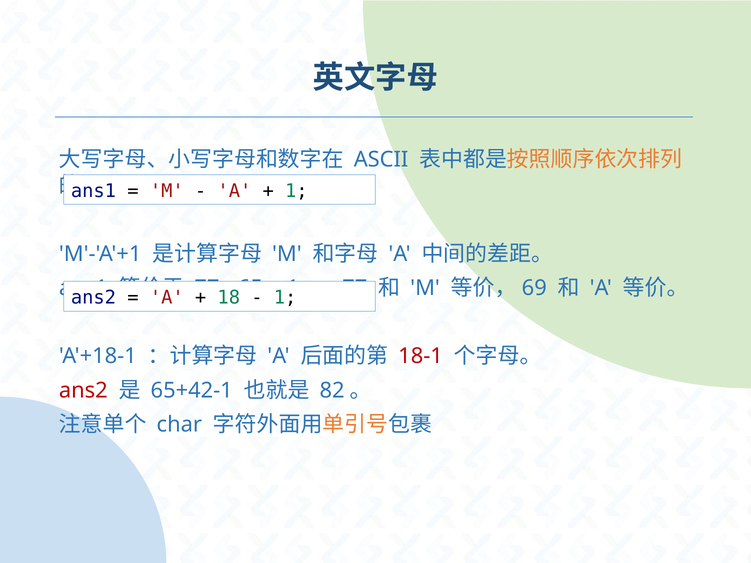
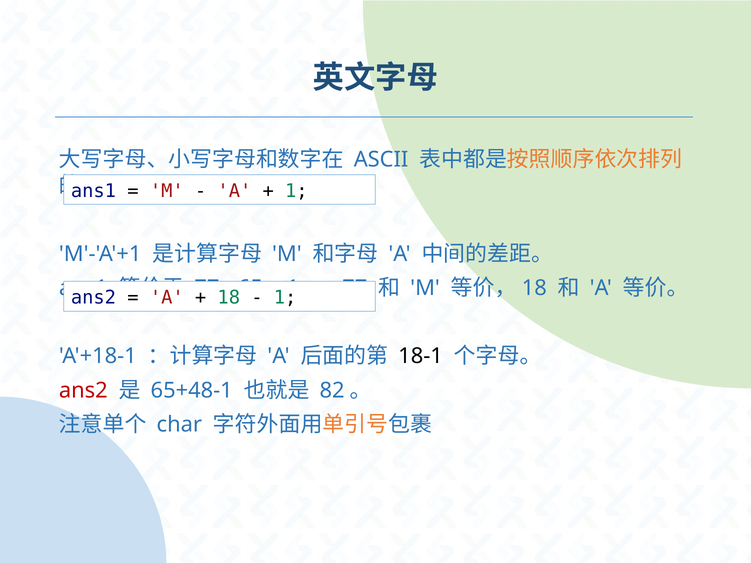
69: 69 -> 18 (534, 288)
18-1 colour: red -> black (421, 356)
65+42-1: 65+42-1 -> 65+48-1 (192, 390)
